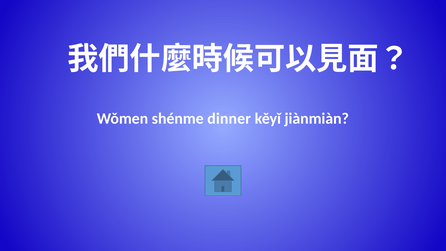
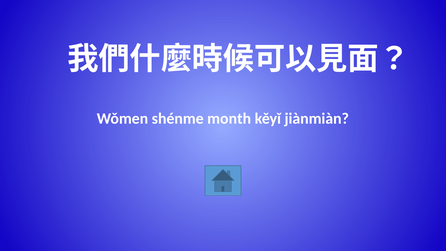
dinner: dinner -> month (229, 118)
